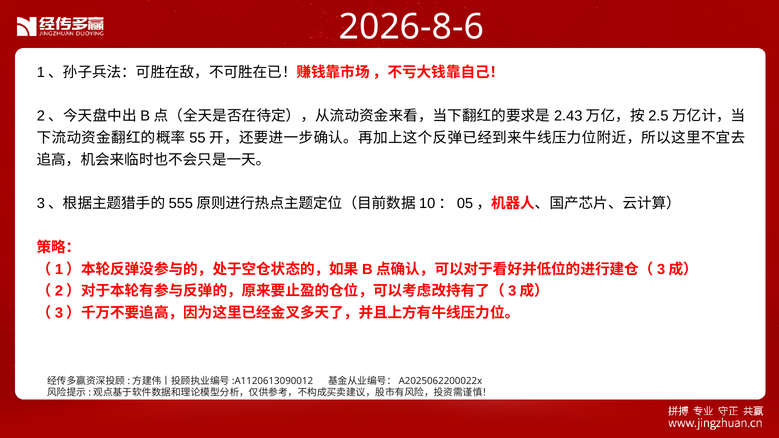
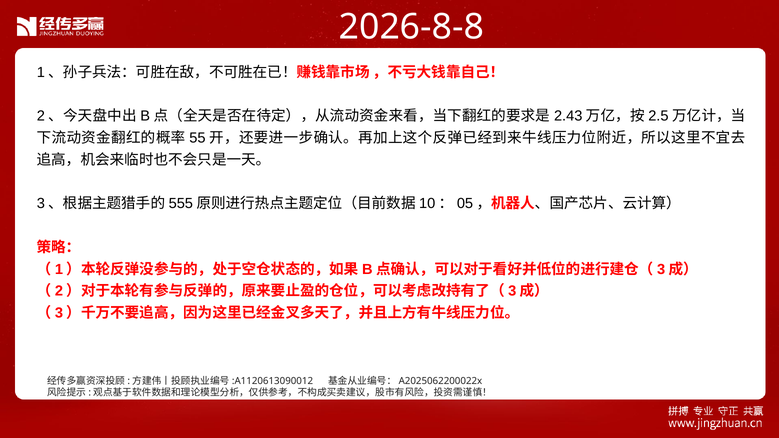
2026-8-6: 2026-8-6 -> 2026-8-8 (411, 27)
